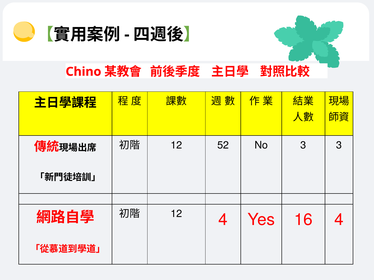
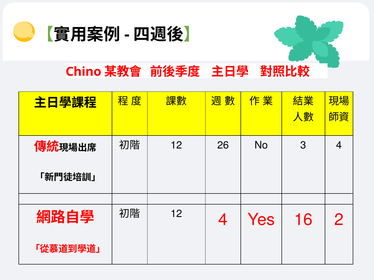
52: 52 -> 26 (223, 145)
3 3: 3 -> 4 (339, 145)
16 4: 4 -> 2 (339, 220)
